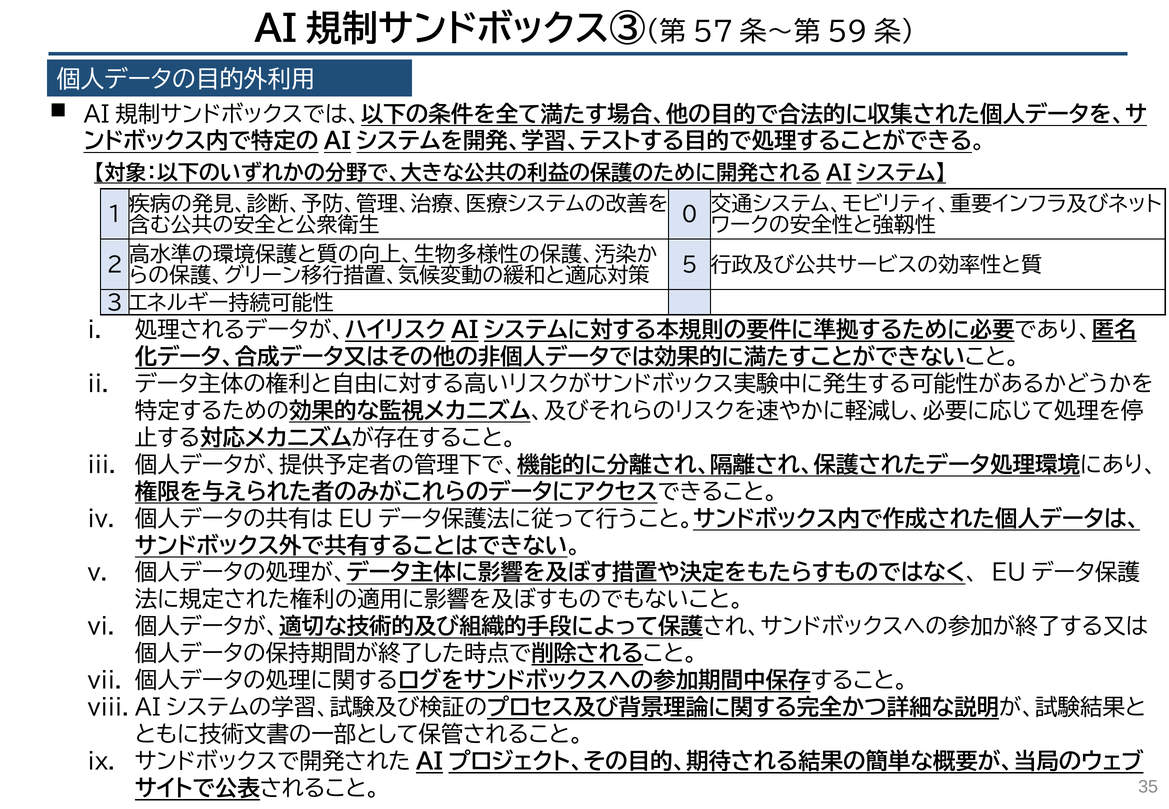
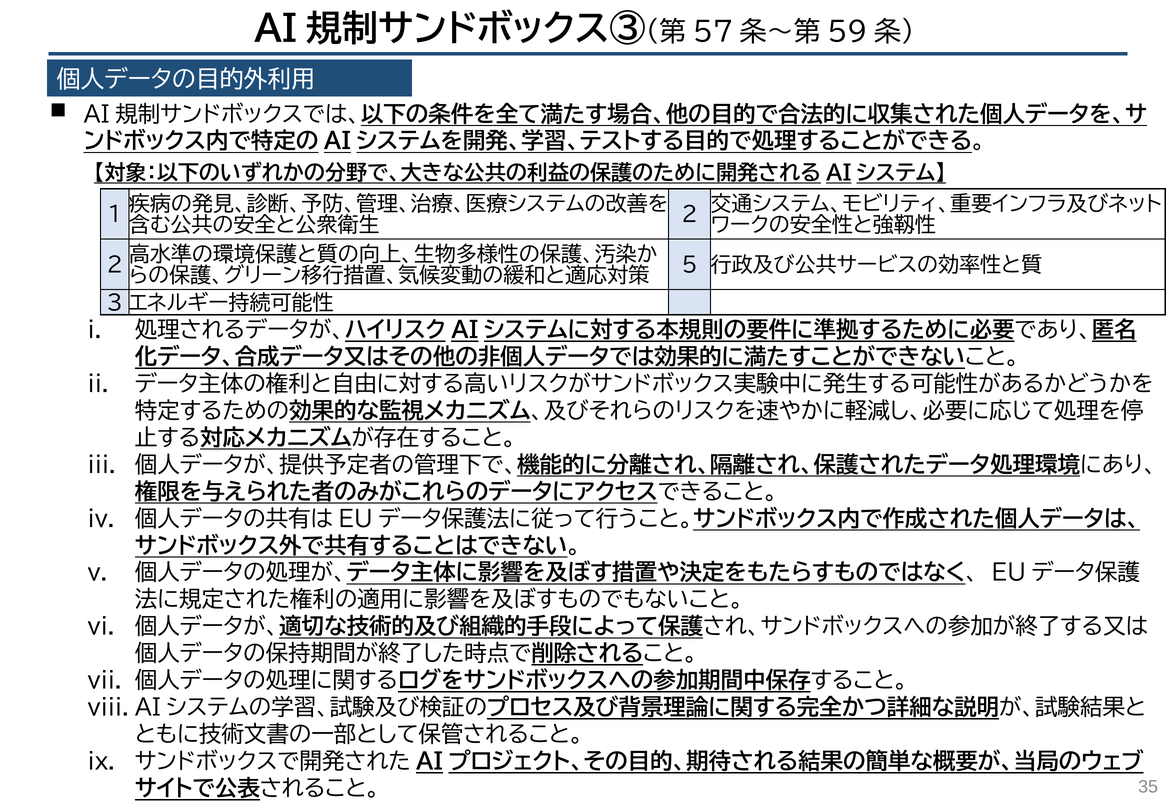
0: 0 -> 2 (690, 215)
